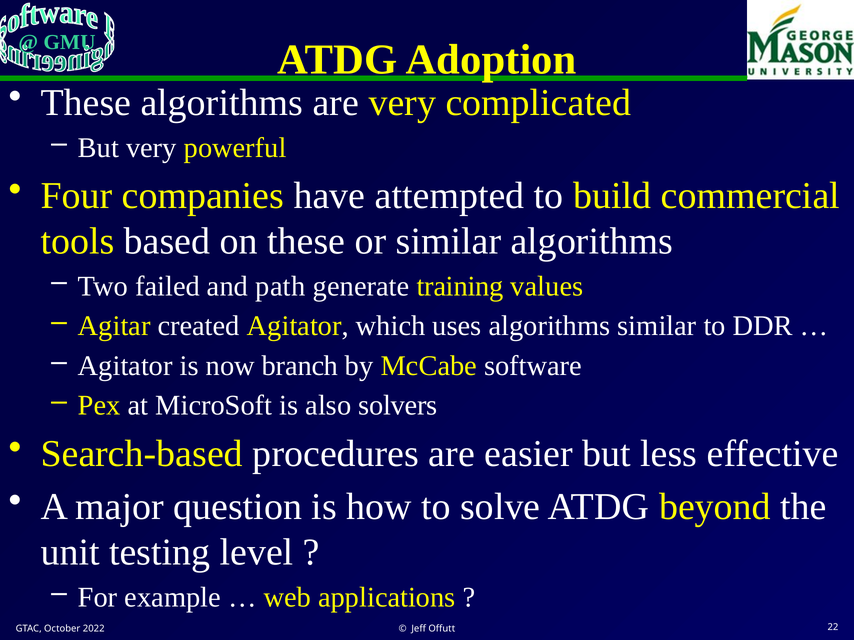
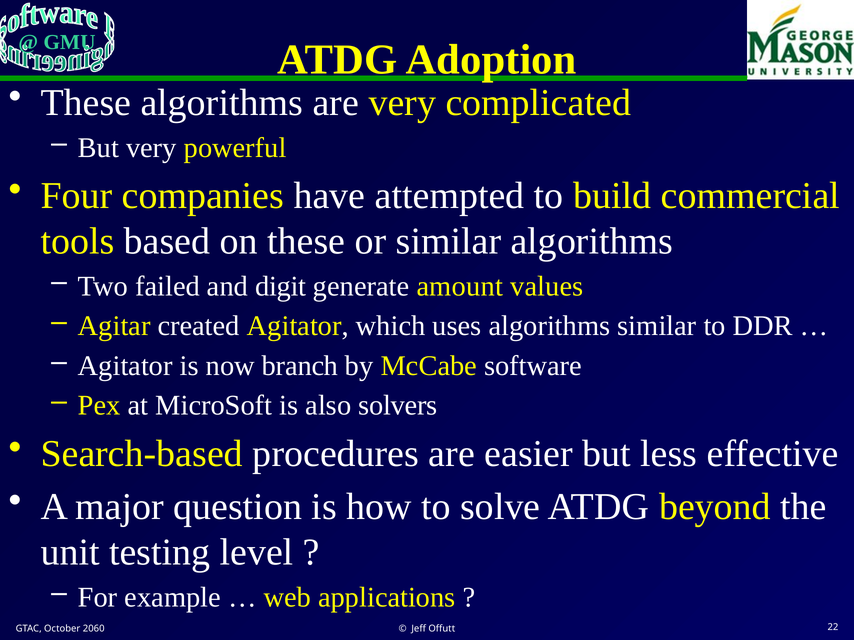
path: path -> digit (281, 286)
training: training -> amount (460, 286)
2022: 2022 -> 2060 (94, 629)
